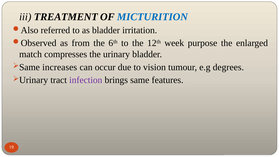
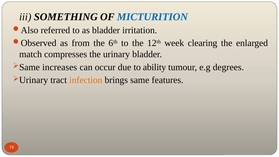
TREATMENT: TREATMENT -> SOMETHING (66, 17)
purpose: purpose -> clearing (203, 43)
vision: vision -> ability (155, 67)
infection colour: purple -> orange (86, 80)
